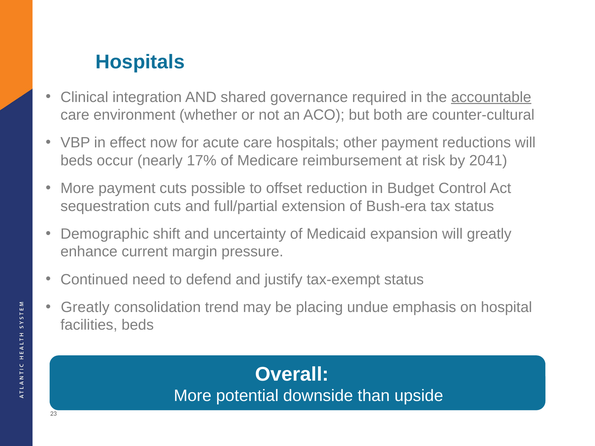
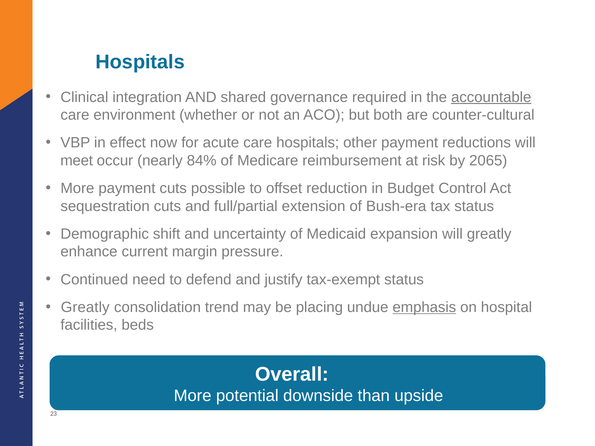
beds: beds -> meet (77, 161)
17%: 17% -> 84% (202, 161)
2041: 2041 -> 2065 (488, 161)
emphasis underline: none -> present (424, 307)
